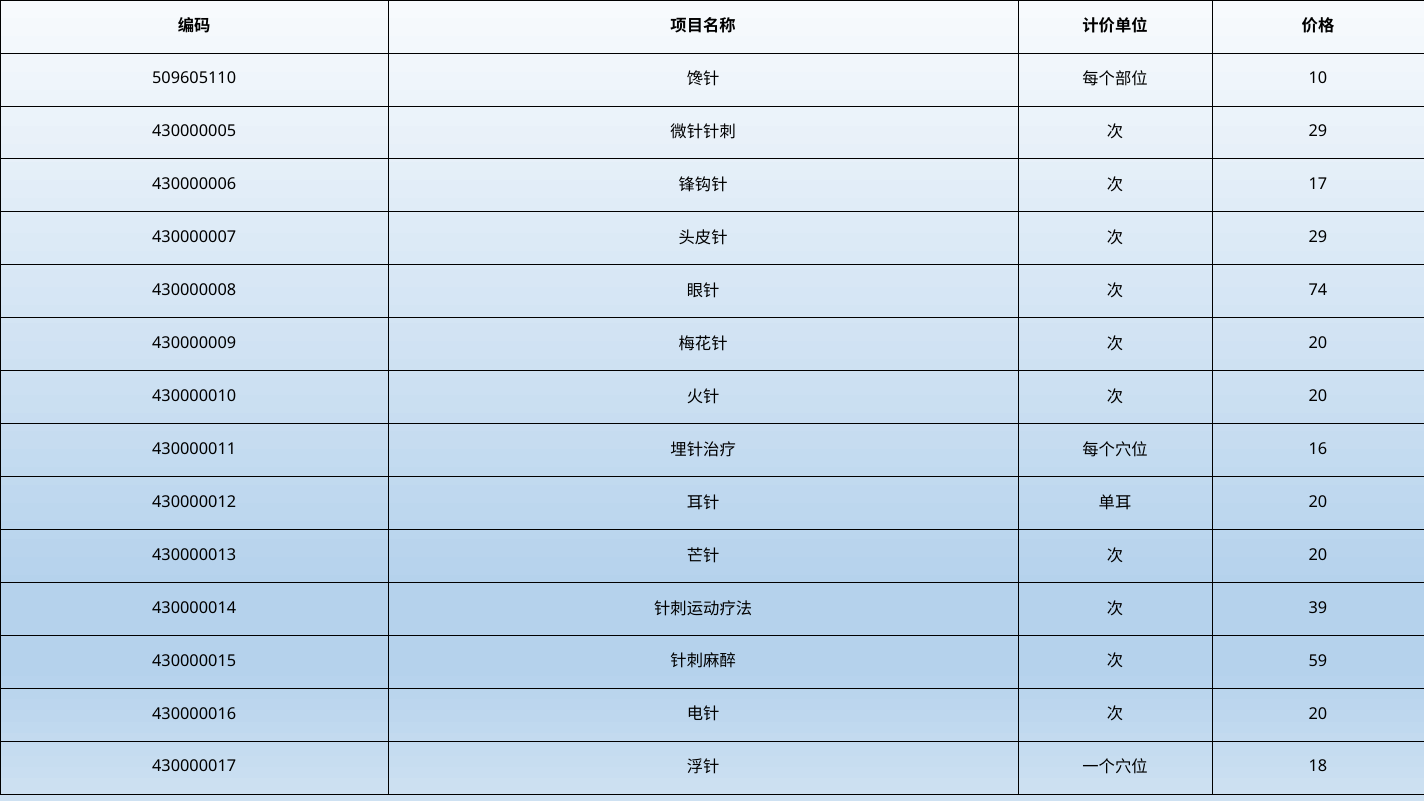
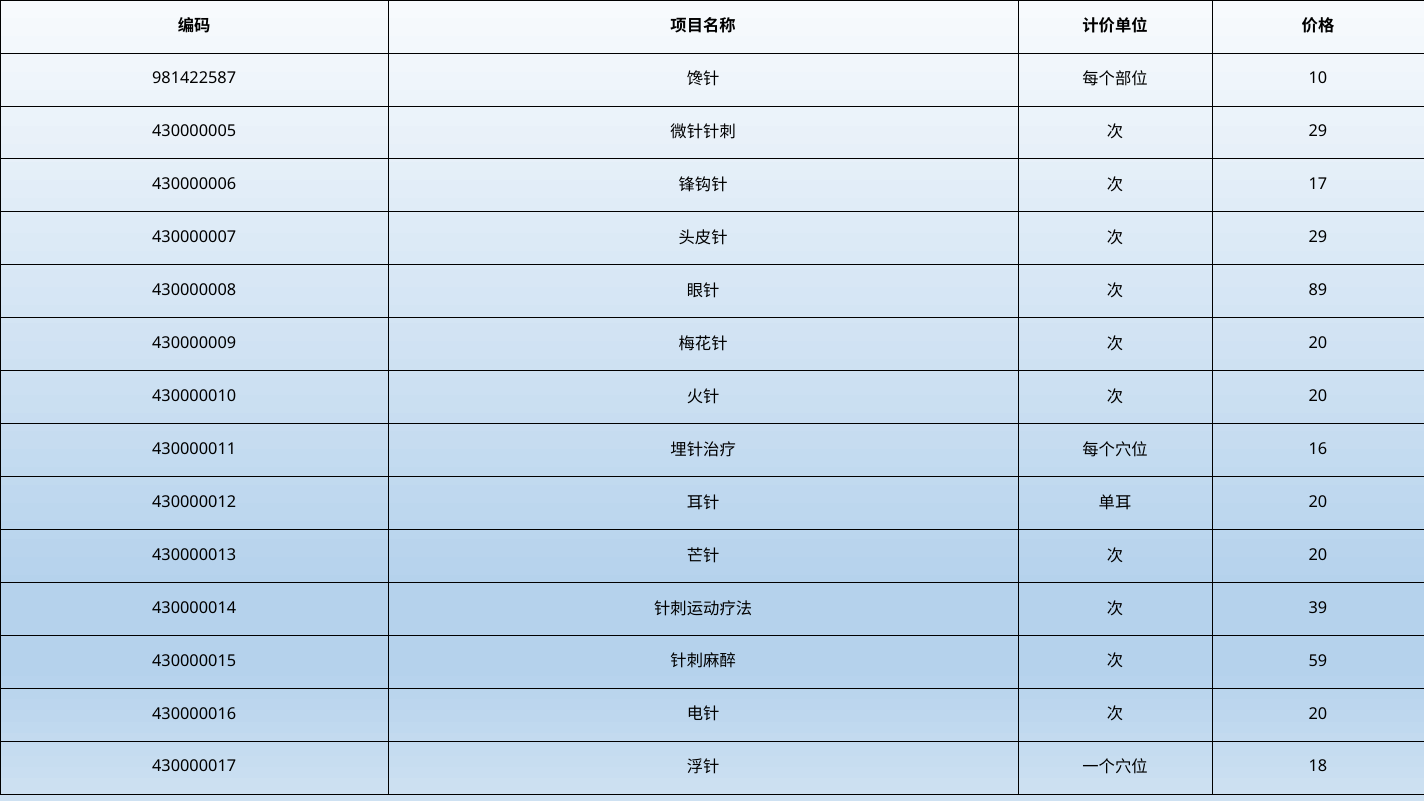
509605110: 509605110 -> 981422587 (194, 78)
74: 74 -> 89 (1318, 290)
